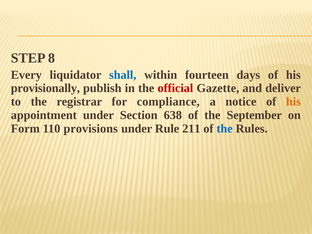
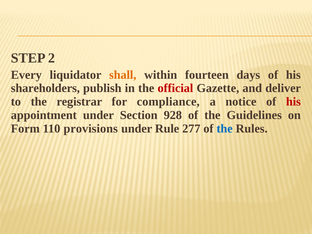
8: 8 -> 2 (52, 58)
shall colour: blue -> orange (123, 75)
provisionally: provisionally -> shareholders (45, 88)
his colour: orange -> red (293, 102)
638: 638 -> 928 (173, 115)
September: September -> Guidelines (254, 115)
211: 211 -> 277 (191, 128)
